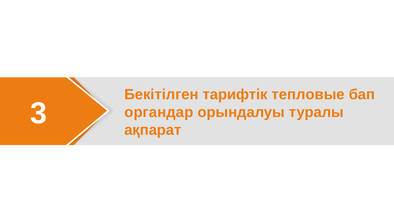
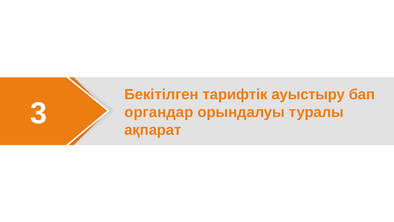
тепловые: тепловые -> ауыстыру (308, 94)
